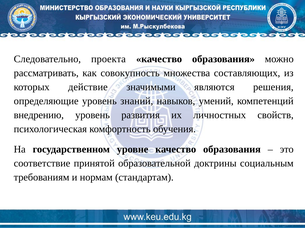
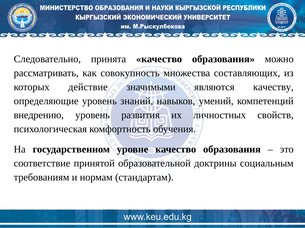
проекта: проекта -> принята (109, 59)
решения: решения -> качеству (273, 87)
